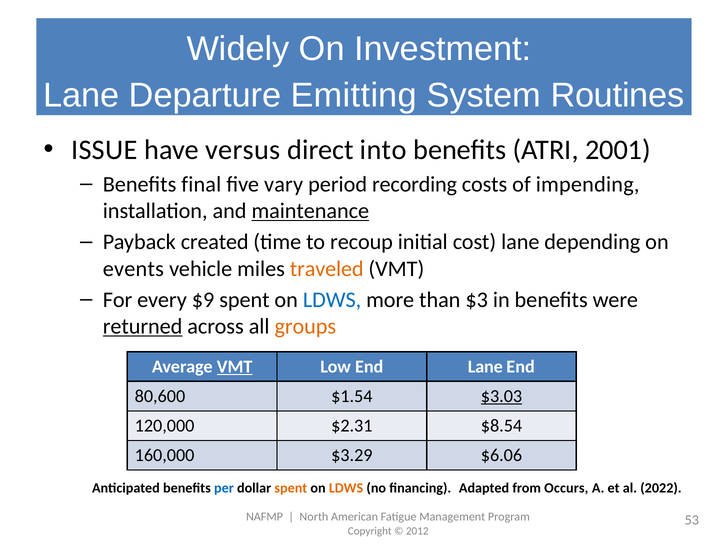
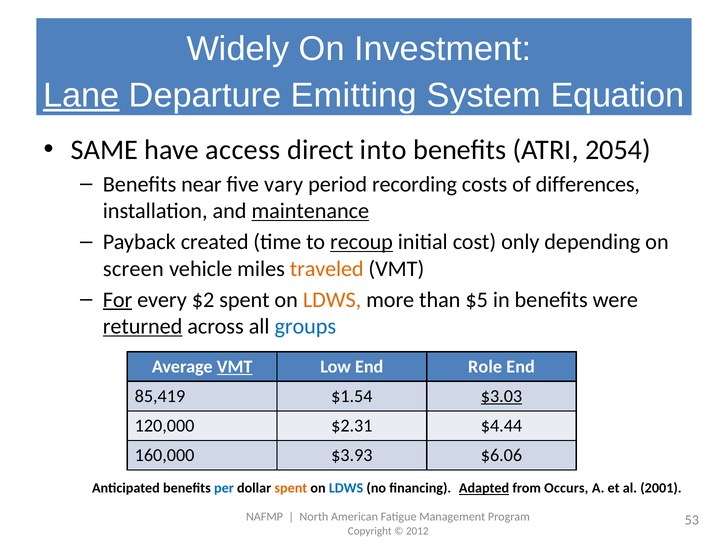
Lane underline: none -> present (81, 95)
Routines: Routines -> Equation (617, 95)
ISSUE: ISSUE -> SAME (105, 150)
versus: versus -> access (243, 150)
2001: 2001 -> 2054 (618, 150)
final: final -> near (201, 184)
impending: impending -> differences (588, 184)
recoup underline: none -> present (362, 242)
cost lane: lane -> only (520, 242)
events: events -> screen (133, 269)
For underline: none -> present (118, 300)
$9: $9 -> $2 (203, 300)
LDWS colour: blue -> orange (332, 300)
$3: $3 -> $5 (477, 300)
groups colour: orange -> blue (305, 326)
End Lane: Lane -> Role (485, 367)
80,600: 80,600 -> 85,419 (160, 396)
$8.54: $8.54 -> $4.44 (501, 426)
$3.29: $3.29 -> $3.93 (352, 455)
LDWS colour: orange -> blue (346, 488)
Adapted underline: none -> present (484, 488)
2022: 2022 -> 2001 (661, 488)
